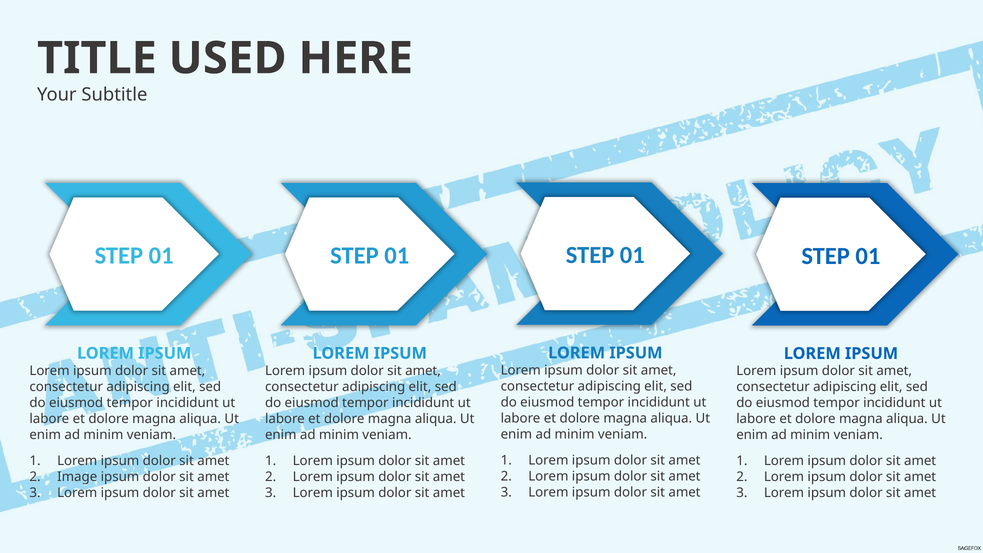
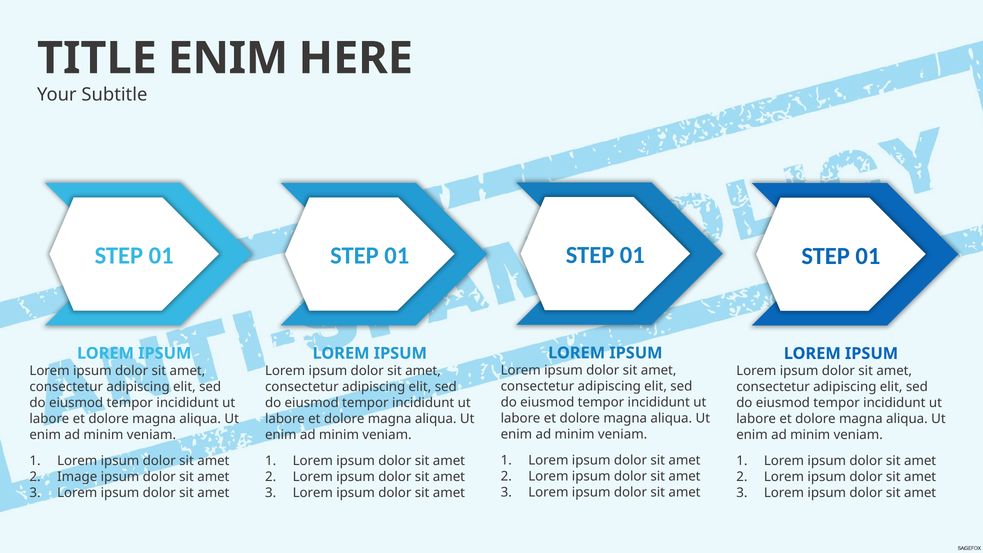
USED: USED -> ENIM (228, 58)
